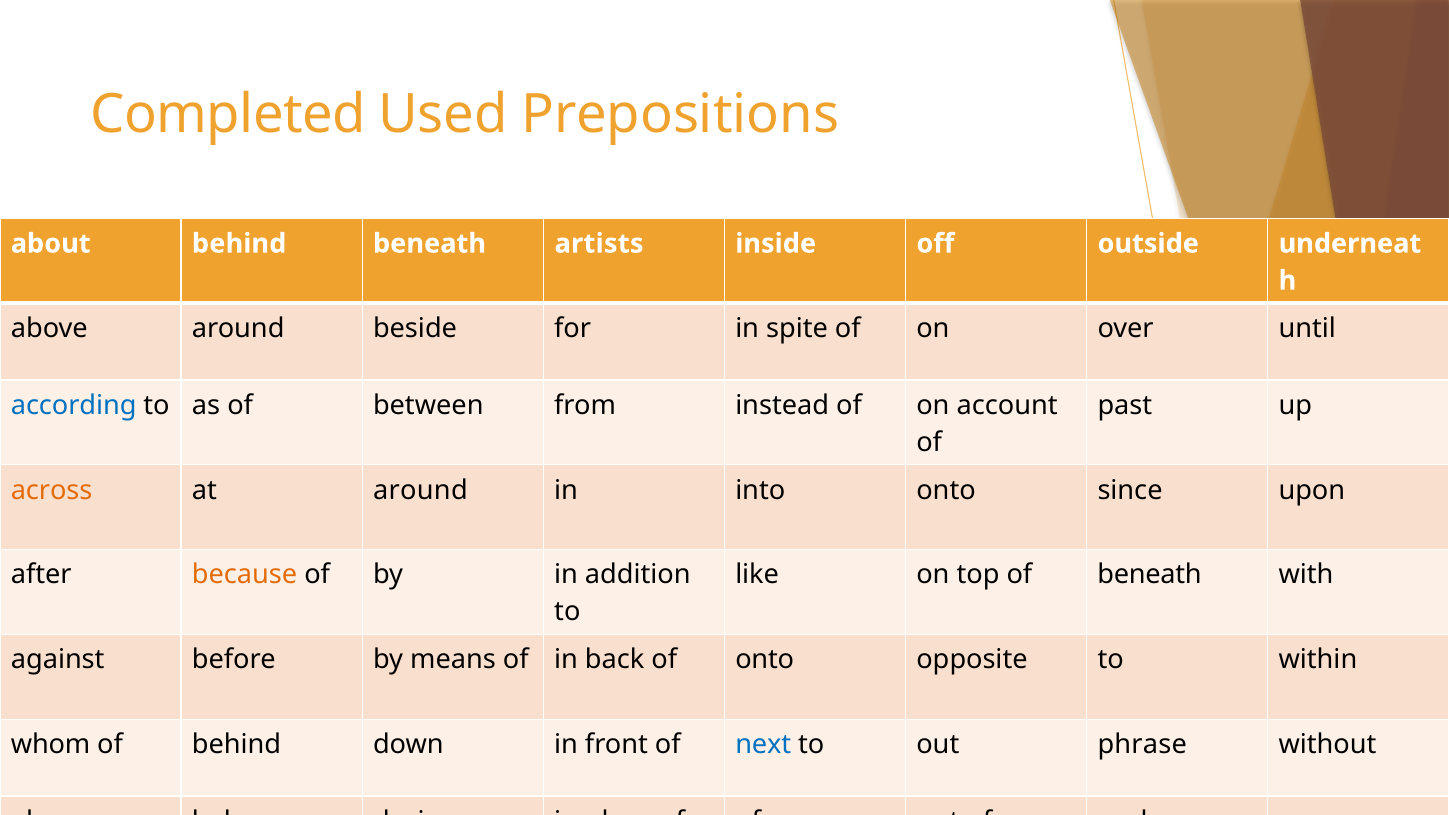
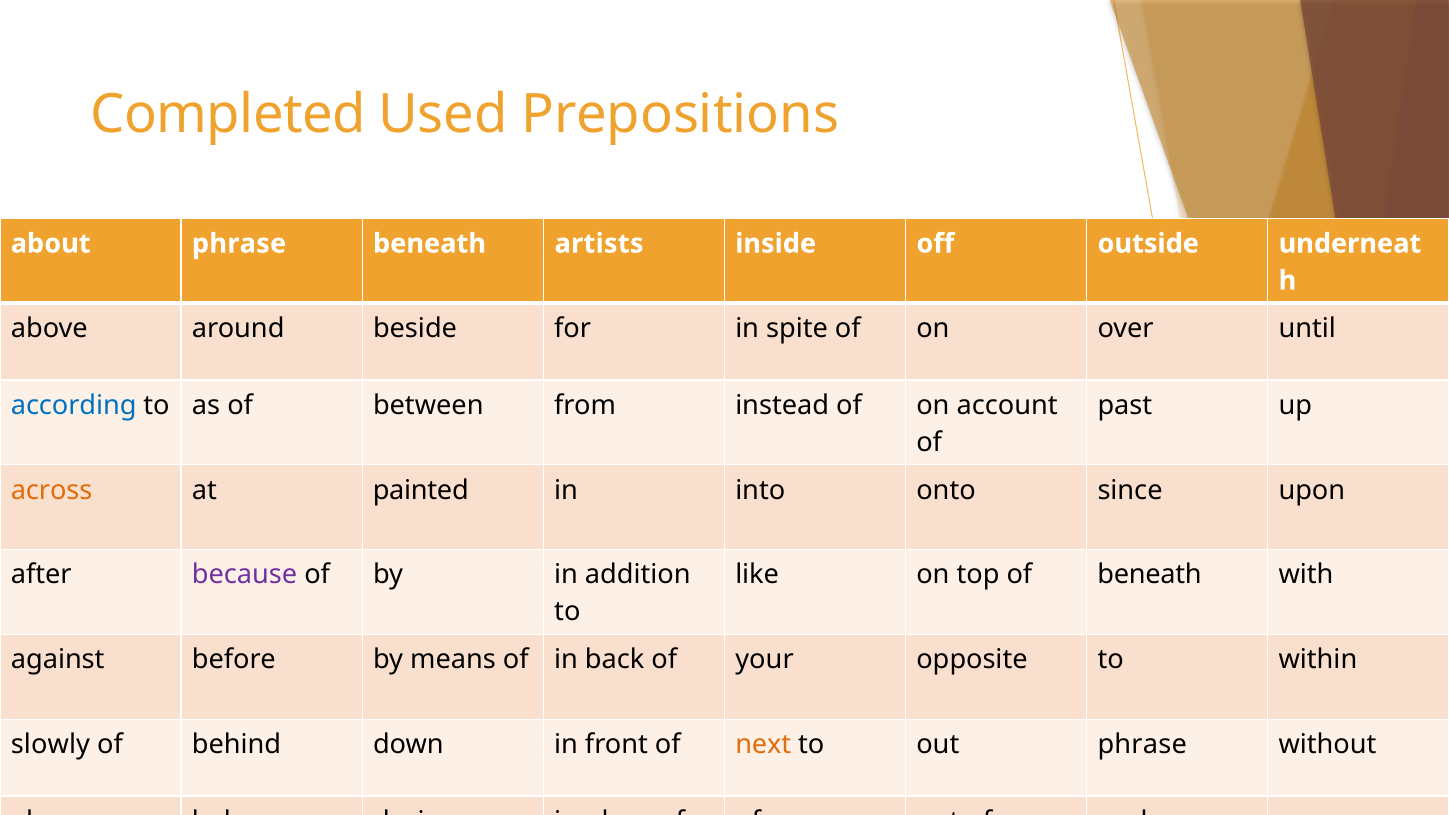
about behind: behind -> phrase (239, 244)
at around: around -> painted (421, 490)
because colour: orange -> purple (245, 575)
of onto: onto -> your (765, 660)
whom: whom -> slowly (50, 745)
next colour: blue -> orange (763, 745)
